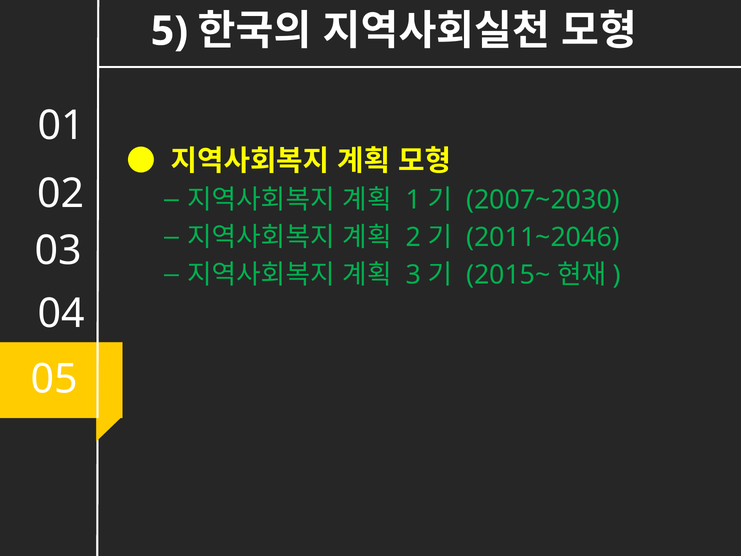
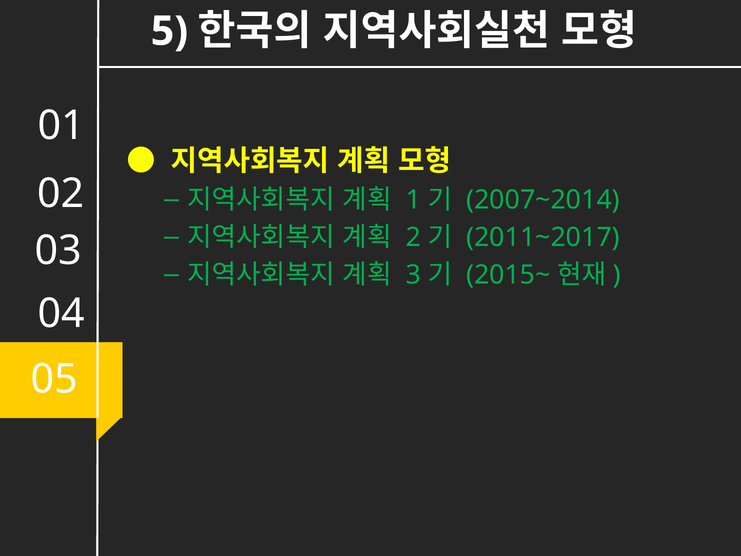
2007~2030: 2007~2030 -> 2007~2014 (543, 200)
2011~2046: 2011~2046 -> 2011~2017 (543, 237)
